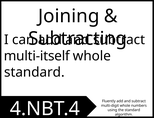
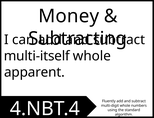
Joining: Joining -> Money (69, 16)
standard: standard -> apparent (34, 72)
